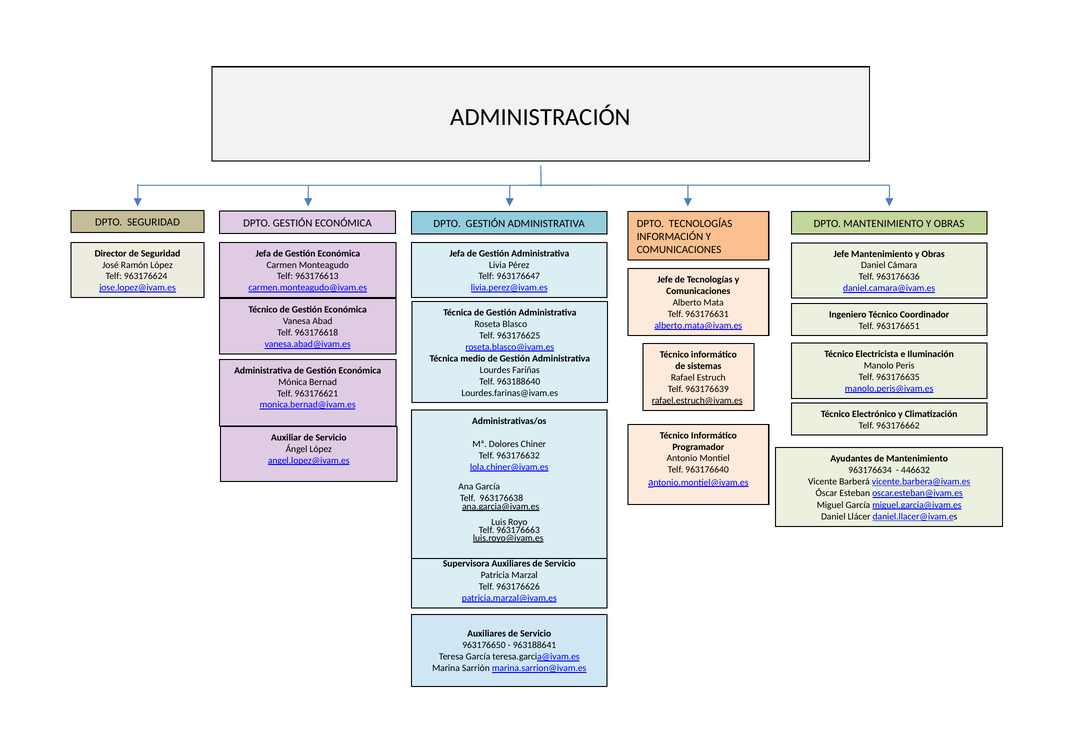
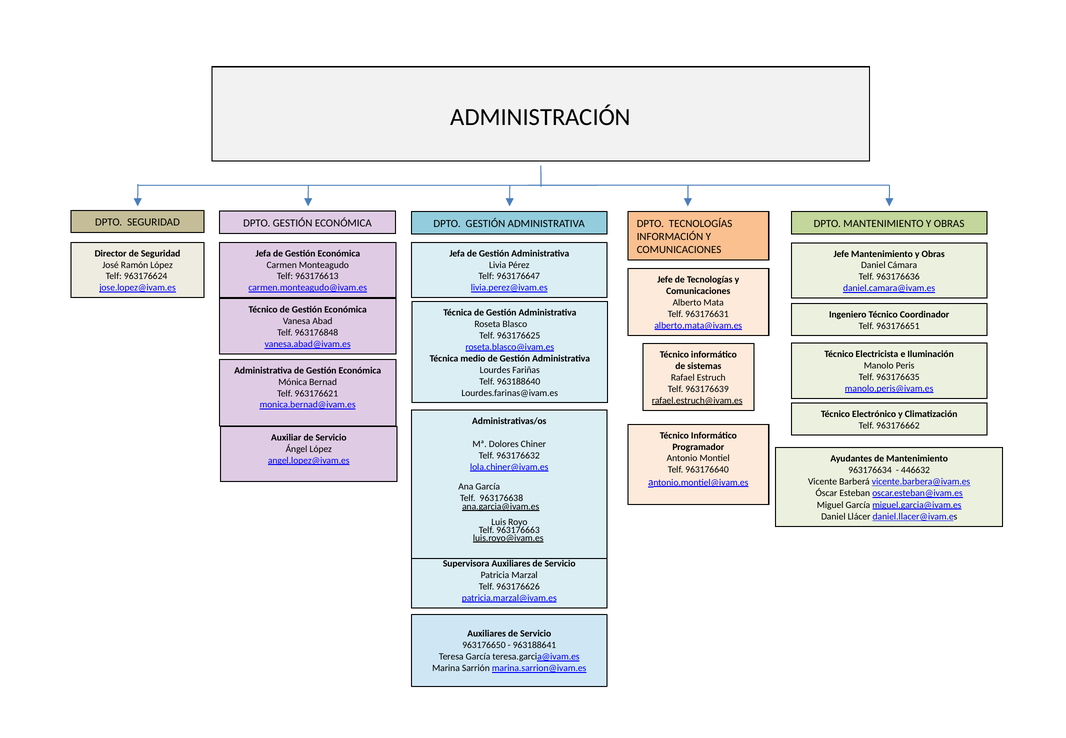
963176618: 963176618 -> 963176848 (316, 333)
